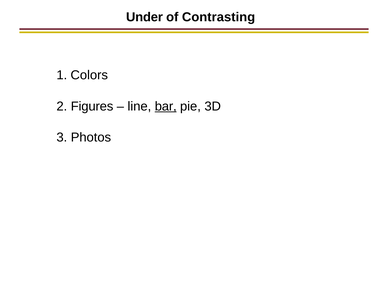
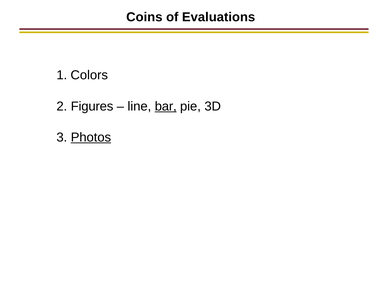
Under: Under -> Coins (144, 17)
Contrasting: Contrasting -> Evaluations (219, 17)
Photos underline: none -> present (91, 137)
